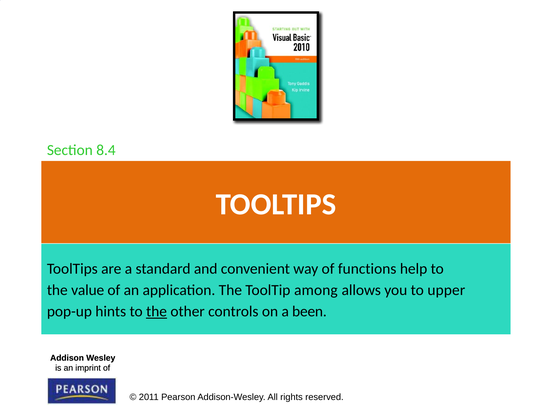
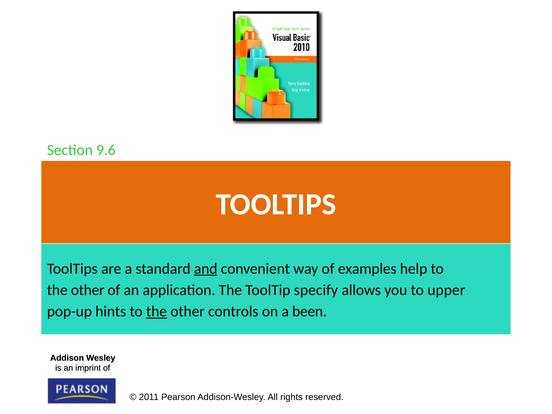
8.4: 8.4 -> 9.6 (106, 150)
and underline: none -> present (206, 269)
functions: functions -> examples (367, 269)
value: value -> other (88, 290)
among: among -> specify (316, 290)
